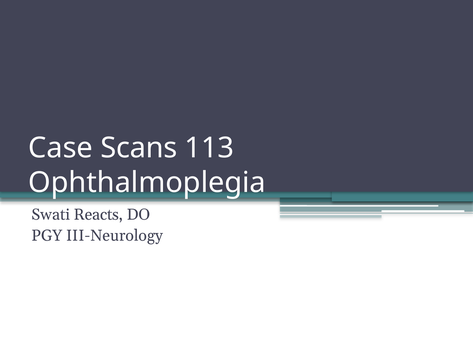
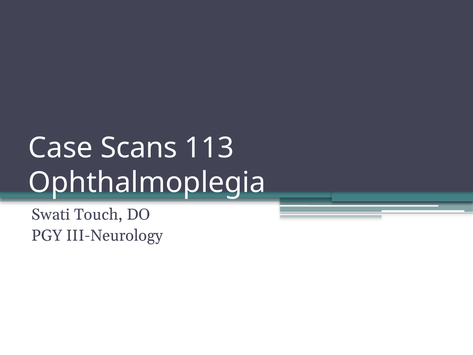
Reacts: Reacts -> Touch (98, 215)
